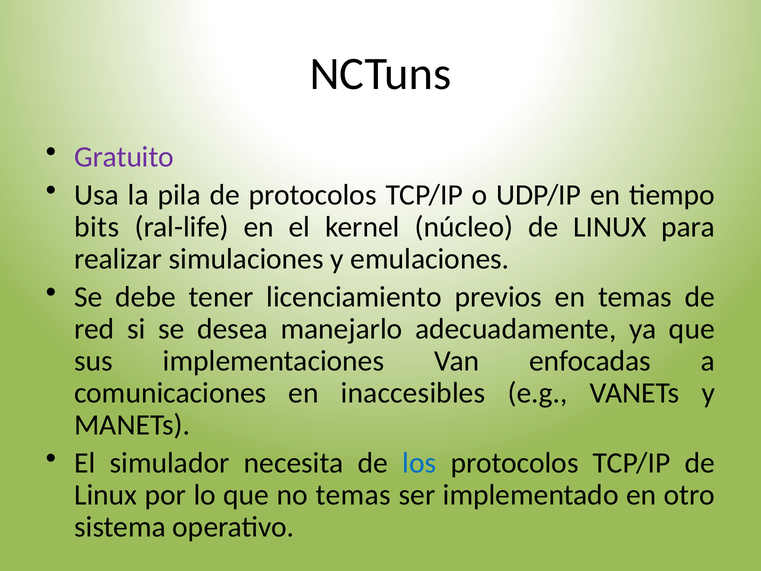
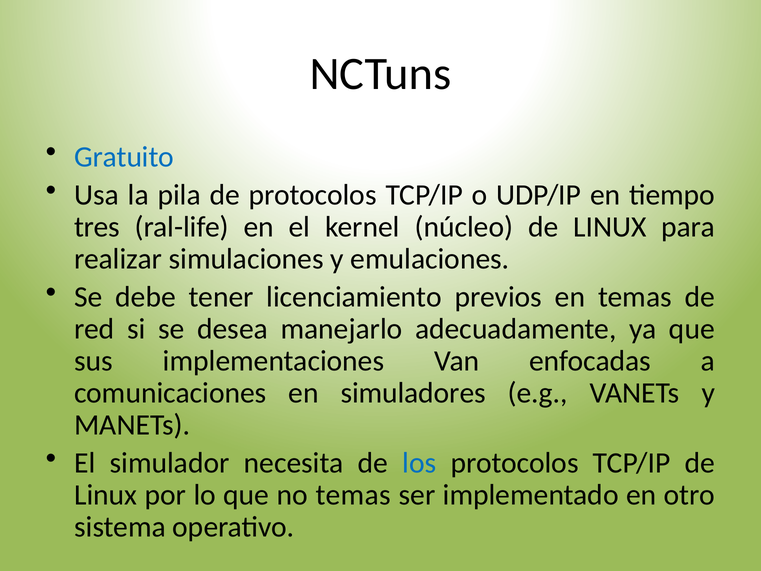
Gratuito colour: purple -> blue (124, 157)
bits: bits -> tres (97, 227)
inaccesibles: inaccesibles -> simuladores (413, 393)
